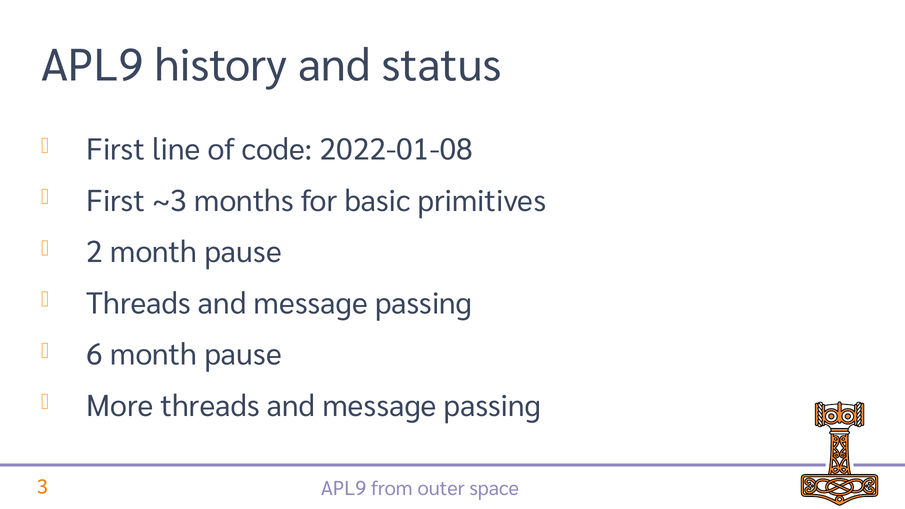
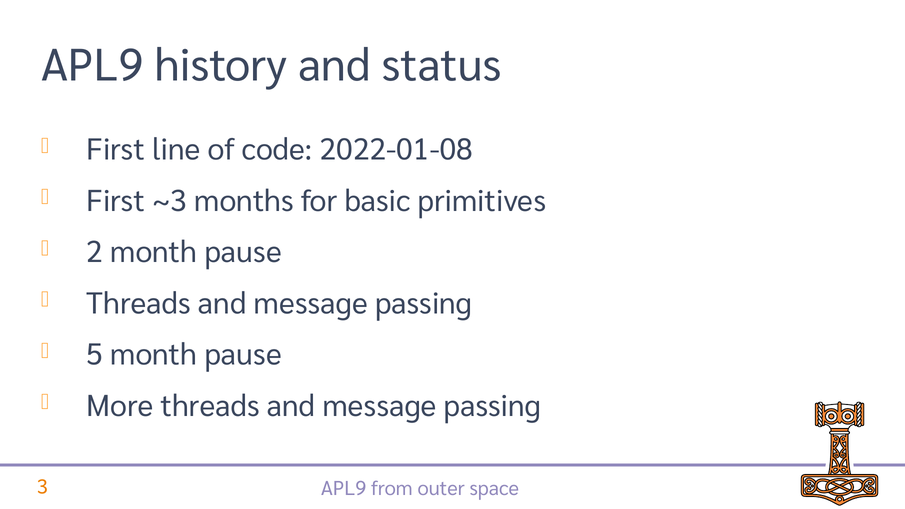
6: 6 -> 5 (95, 355)
